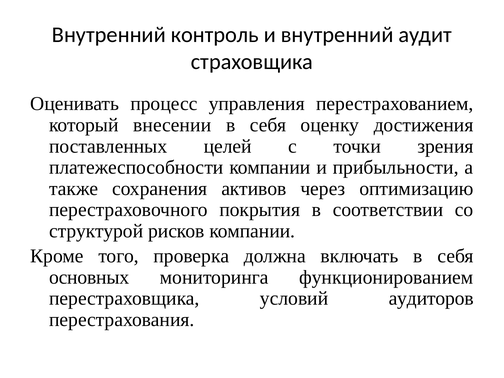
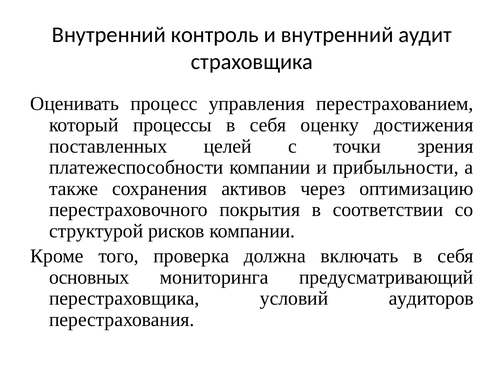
внесении: внесении -> процессы (172, 125)
функционированием: функционированием -> предусматривающий (386, 277)
